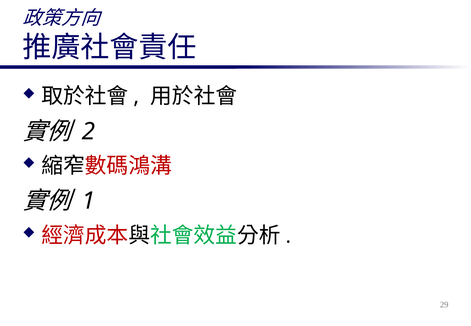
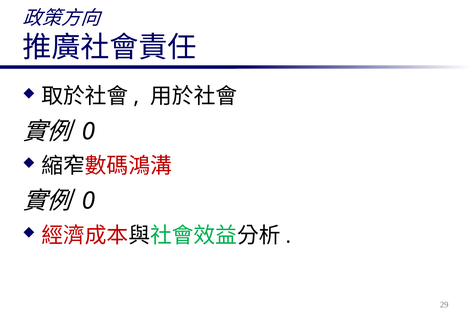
2: 2 -> 0 (89, 131)
1: 1 -> 0 (89, 201)
